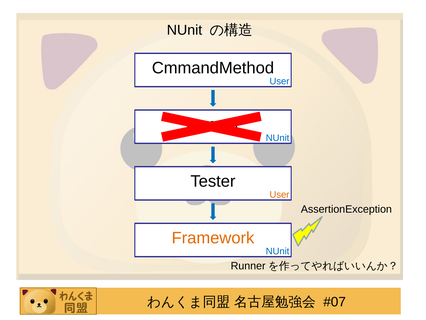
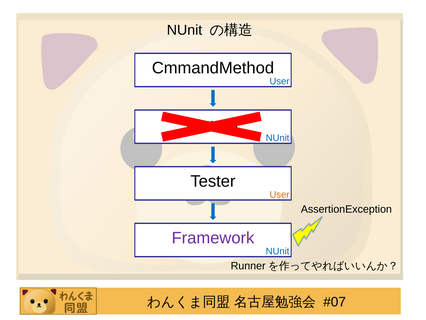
Framework colour: orange -> purple (213, 238)
